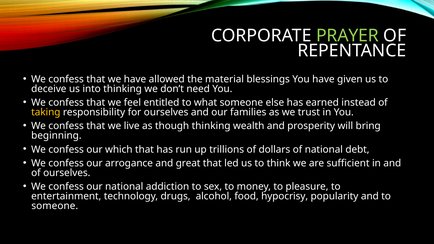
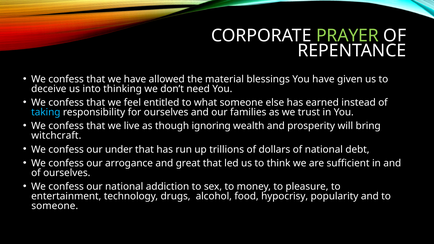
taking colour: yellow -> light blue (46, 112)
though thinking: thinking -> ignoring (211, 126)
beginning: beginning -> witchcraft (56, 136)
which: which -> under (119, 149)
